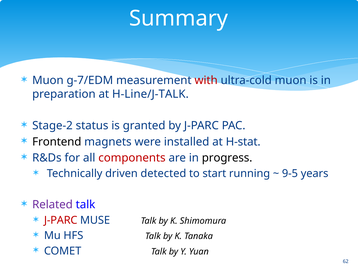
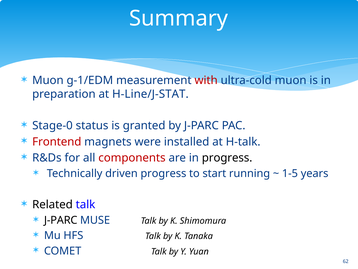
g-7/EDM: g-7/EDM -> g-1/EDM (90, 80)
H-Line/J-TALK: H-Line/J-TALK -> H-Line/J-STAT (150, 94)
Stage-2: Stage-2 -> Stage-0 (52, 125)
Frontend colour: black -> red (57, 141)
H-stat: H-stat -> H-talk (243, 141)
driven detected: detected -> progress (163, 173)
9-5: 9-5 -> 1-5 (290, 173)
Related colour: purple -> black (52, 204)
J-PARC colour: red -> black (61, 220)
